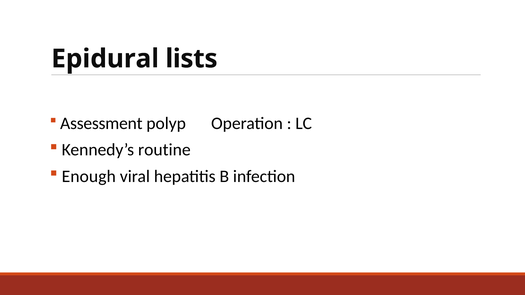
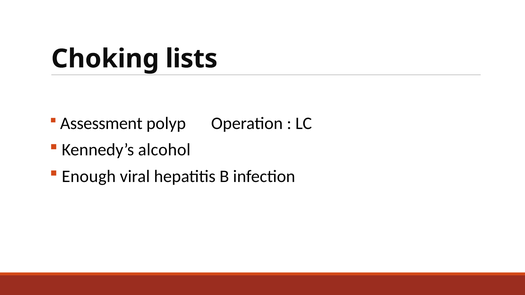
Epidural: Epidural -> Choking (105, 59)
routine: routine -> alcohol (164, 150)
